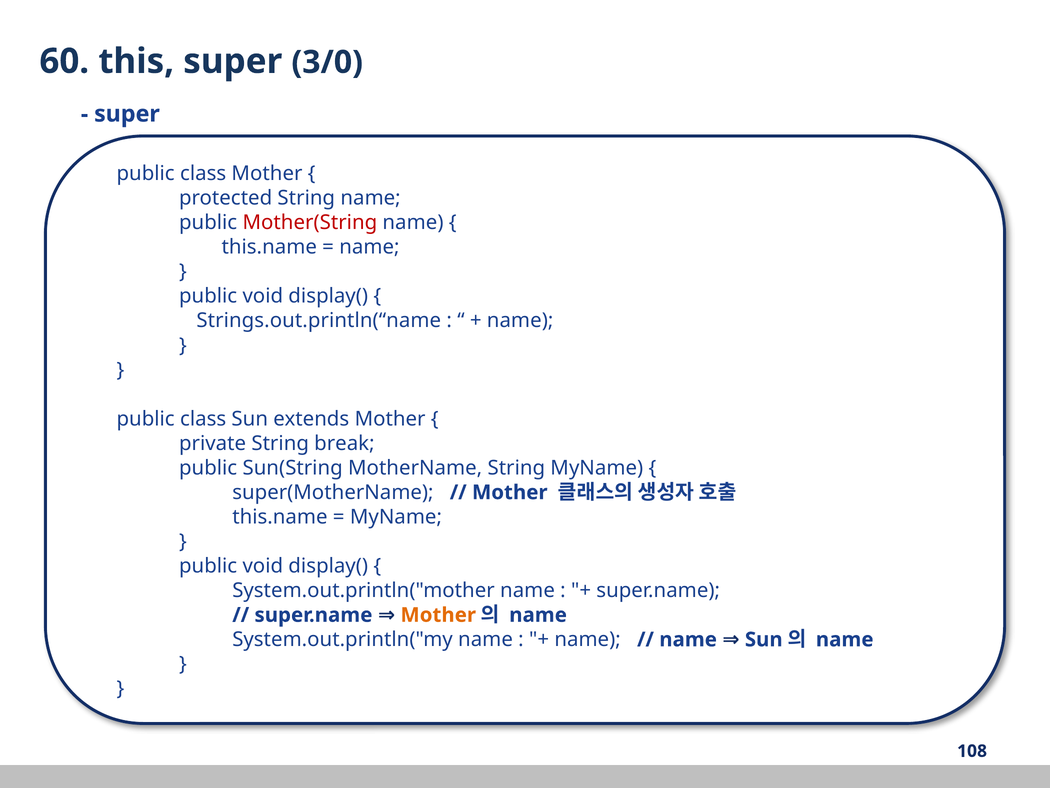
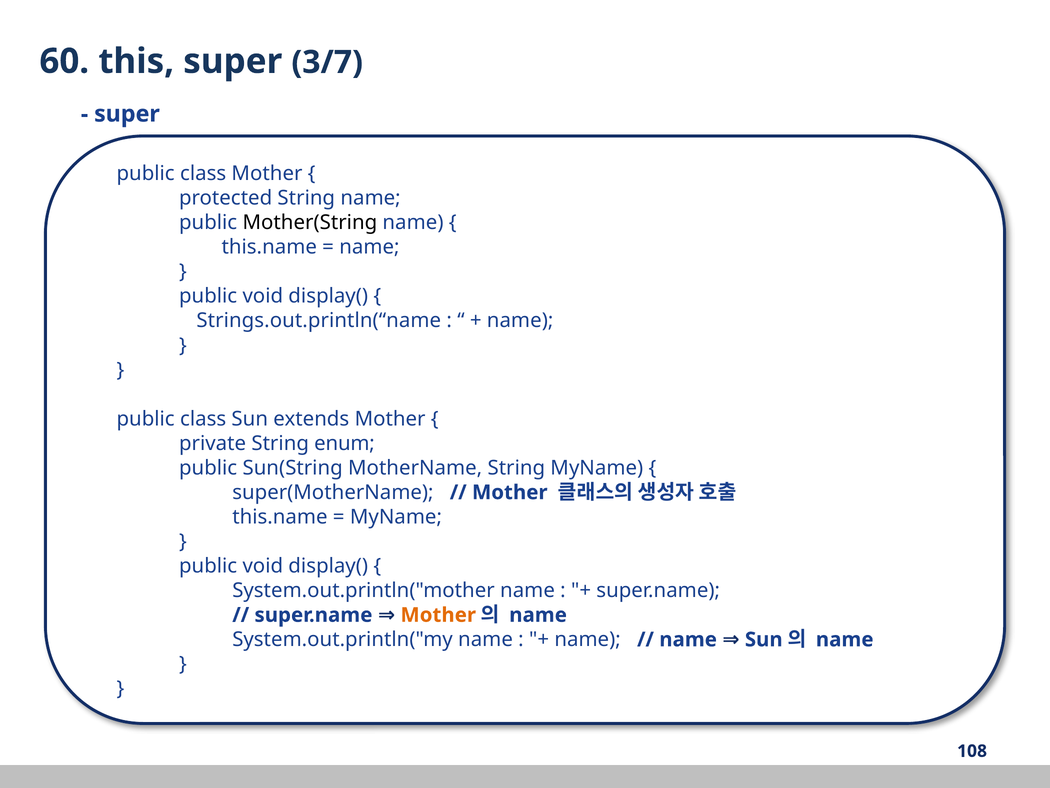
3/0: 3/0 -> 3/7 (327, 62)
Mother(String colour: red -> black (310, 222)
break: break -> enum (345, 443)
